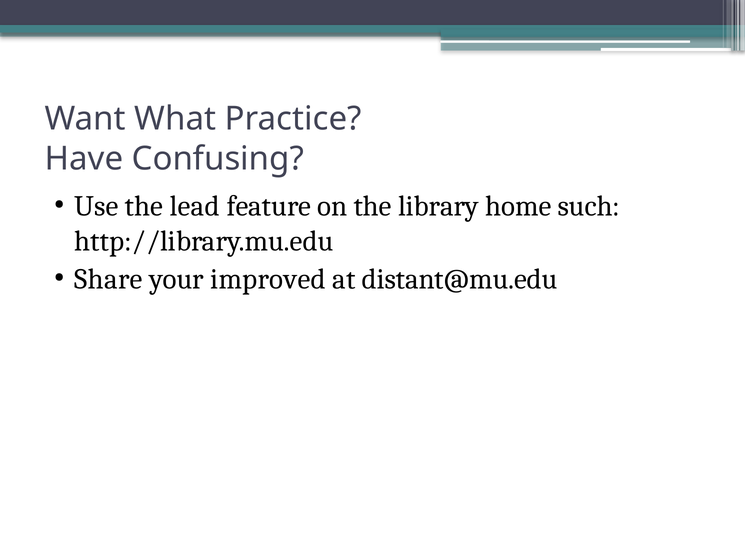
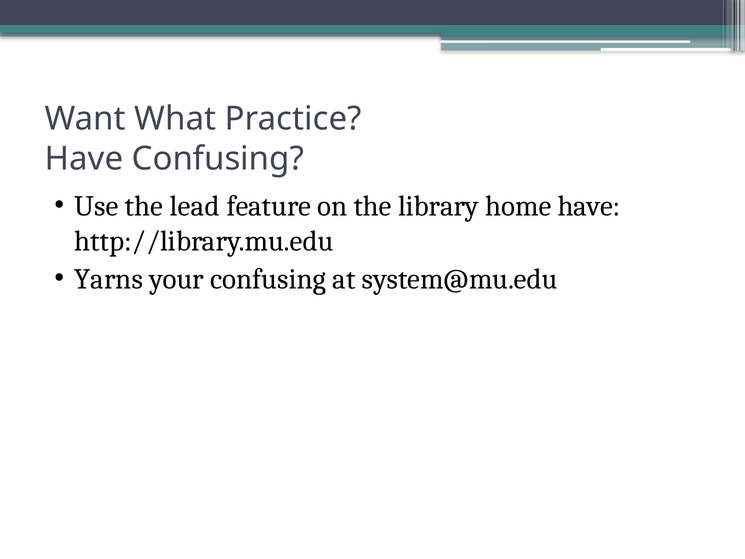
home such: such -> have (589, 206)
Share: Share -> Yarns (109, 279)
your improved: improved -> confusing (268, 279)
distant@mu.edu: distant@mu.edu -> system@mu.edu (460, 279)
